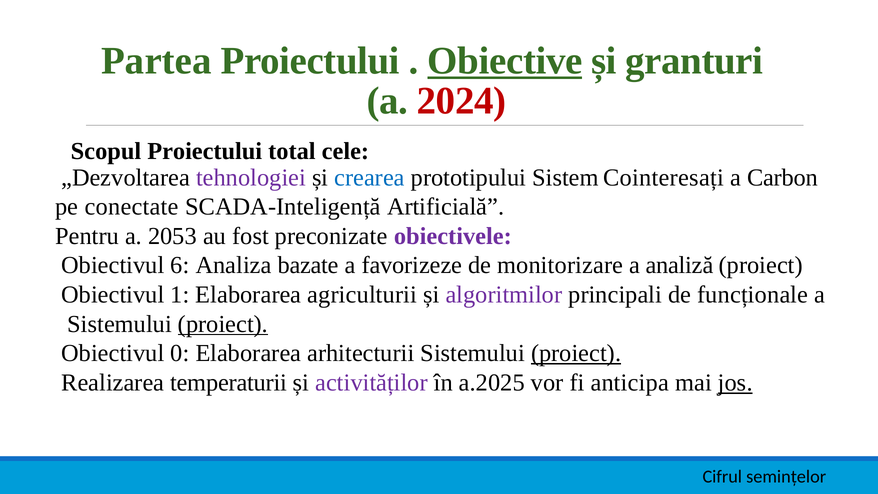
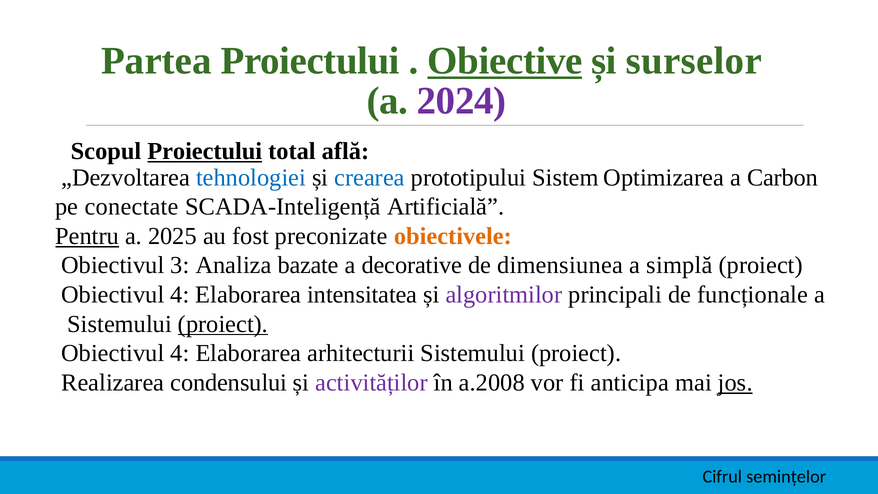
granturi: granturi -> surselor (694, 61)
2024 colour: red -> purple (462, 101)
Proiectului underline: none -> present (205, 151)
cele: cele -> află (345, 151)
tehnologiei colour: purple -> blue (251, 178)
Cointeresați: Cointeresați -> Optimizarea (664, 178)
Pentru underline: none -> present (87, 236)
2053: 2053 -> 2025 (172, 236)
obiectivele colour: purple -> orange (453, 236)
6: 6 -> 3 (180, 265)
favorizeze: favorizeze -> decorative (412, 265)
monitorizare: monitorizare -> dimensiunea (560, 265)
analiză: analiză -> simplă (679, 265)
1: 1 -> 4 (180, 295)
agriculturii: agriculturii -> intensitatea (362, 295)
0: 0 -> 4 (180, 353)
proiect underline: present -> none (576, 353)
temperaturii: temperaturii -> condensului (229, 382)
a.2025: a.2025 -> a.2008 (492, 382)
